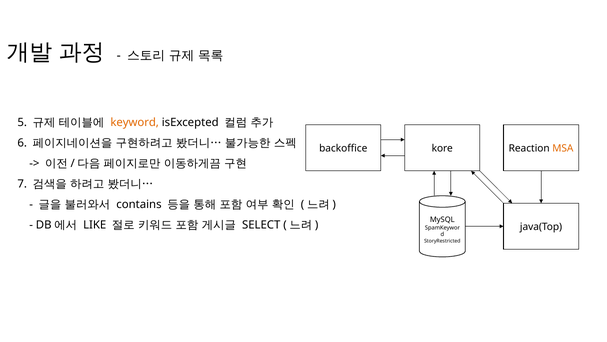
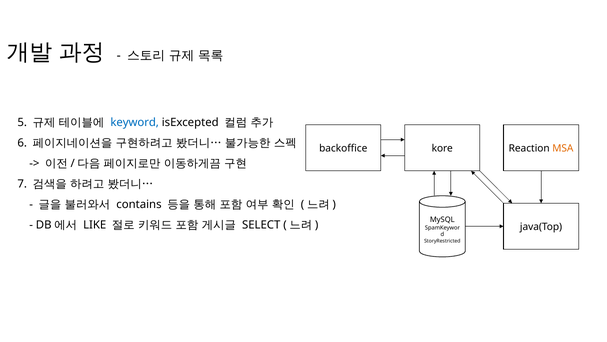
keyword colour: orange -> blue (135, 122)
